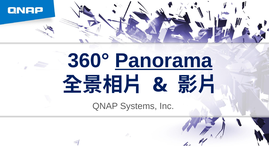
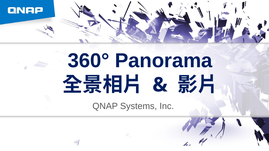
Panorama underline: present -> none (164, 61)
